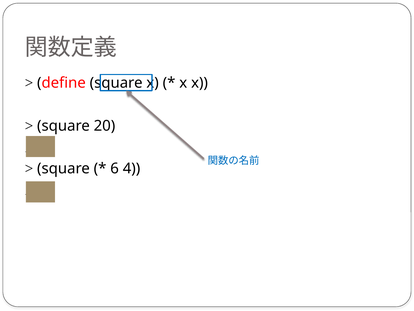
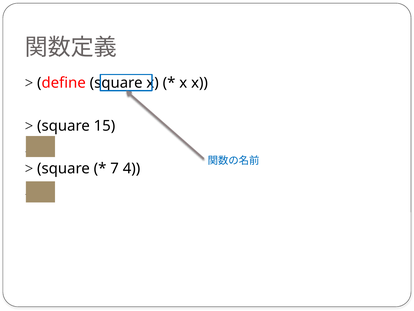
20: 20 -> 15 (104, 126)
6: 6 -> 7 (115, 168)
